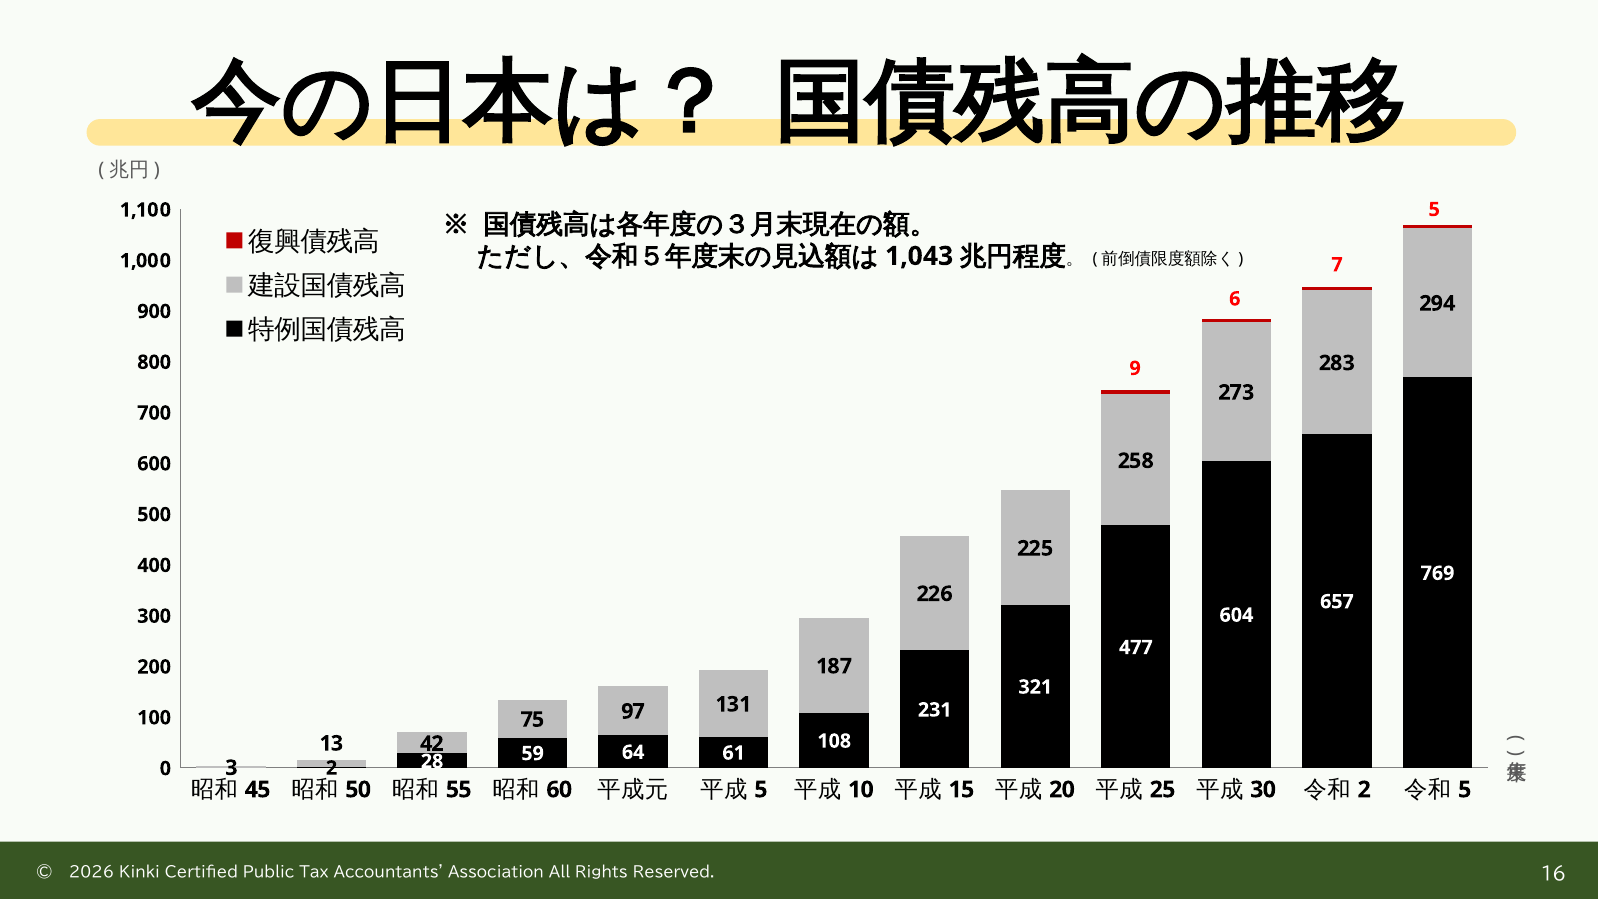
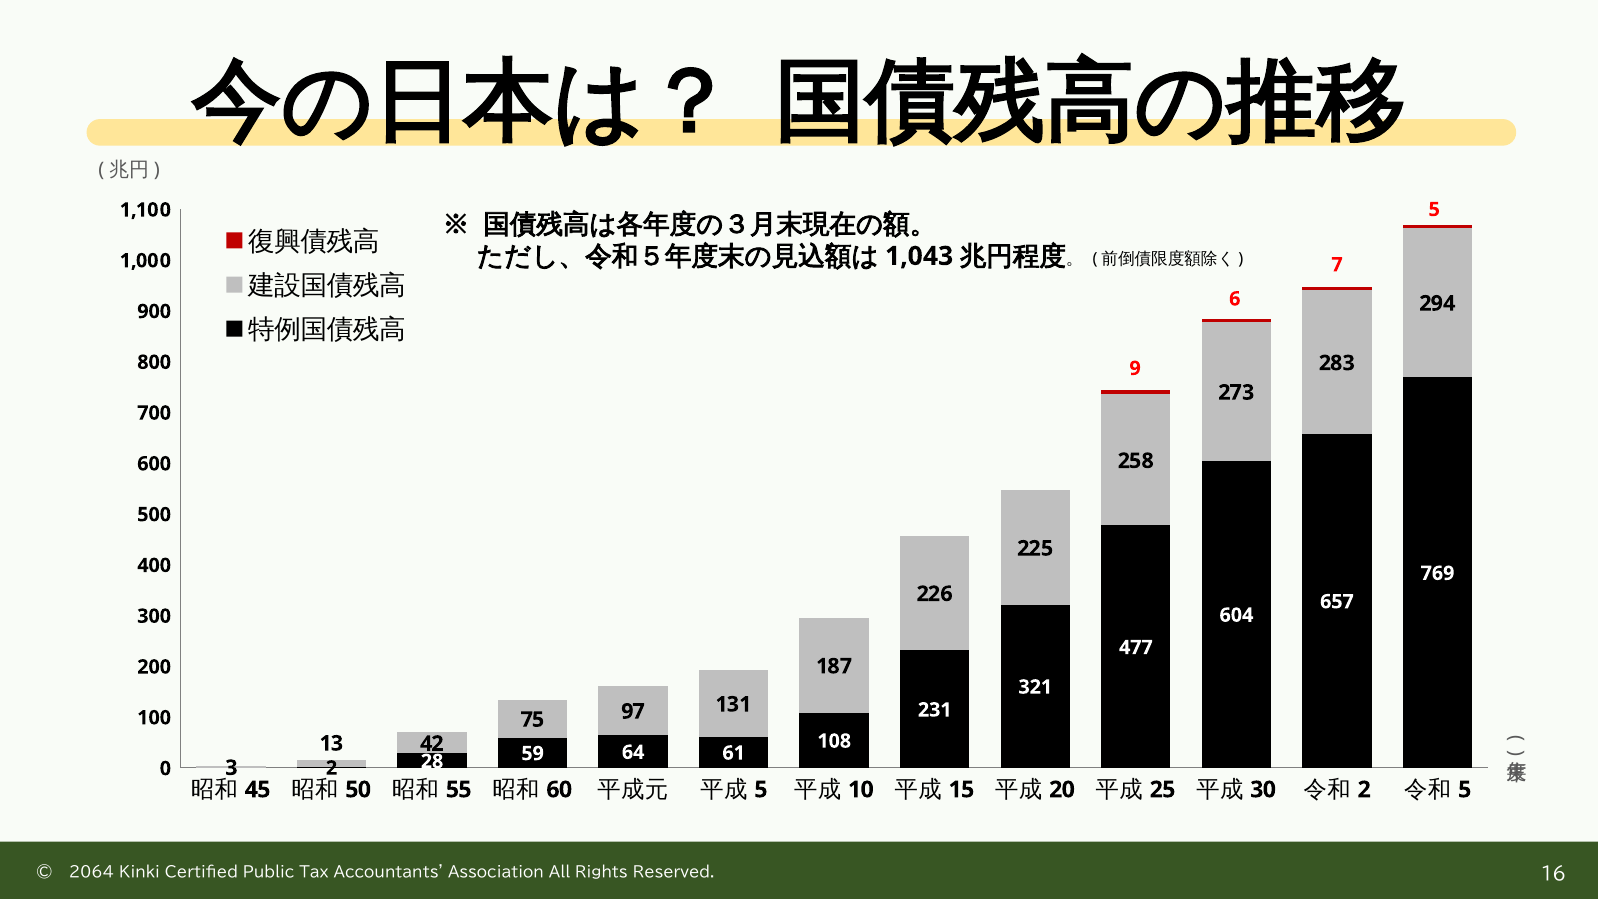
2026: 2026 -> 2064 (92, 872)
